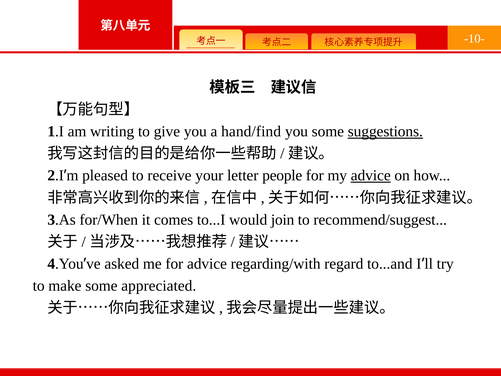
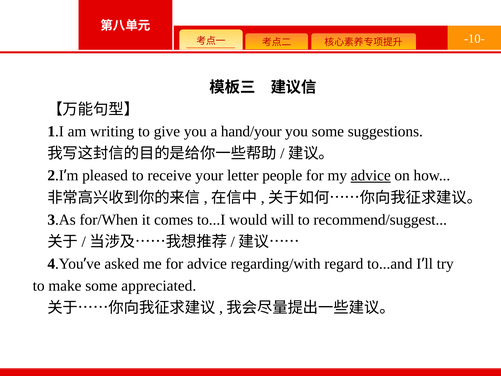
hand/find: hand/find -> hand/your (251, 131)
suggestions underline: present -> none (385, 131)
join: join -> will (283, 220)
